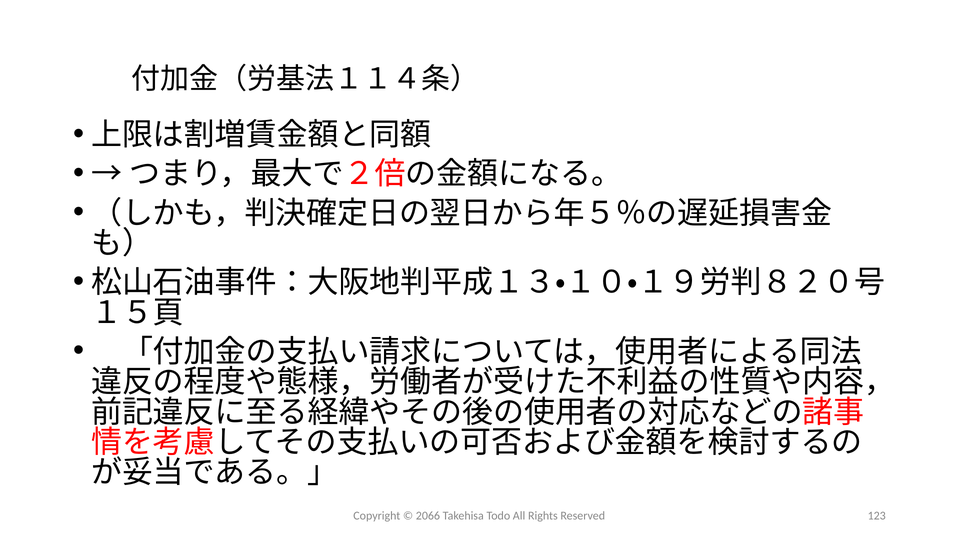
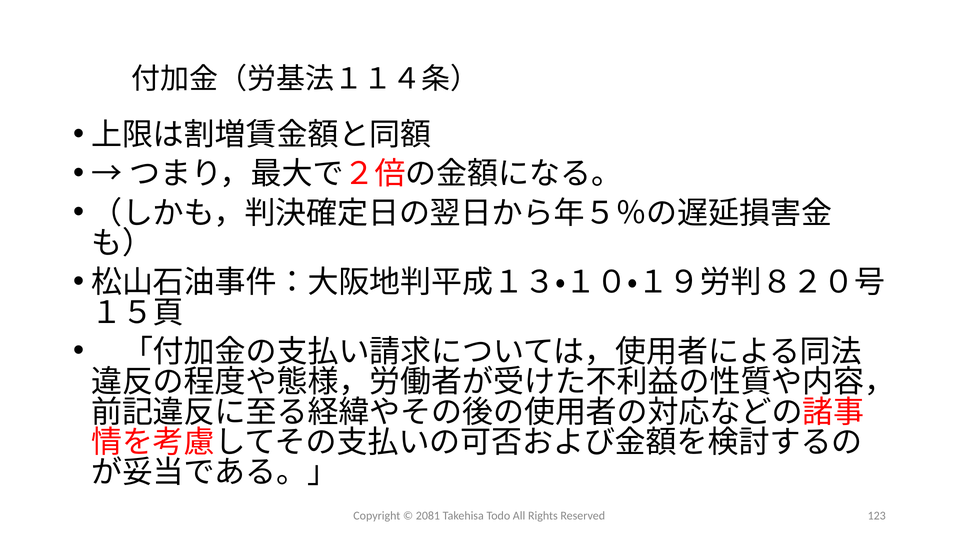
2066: 2066 -> 2081 (428, 515)
